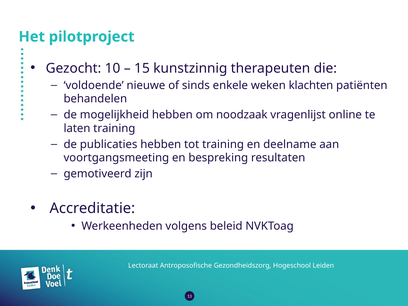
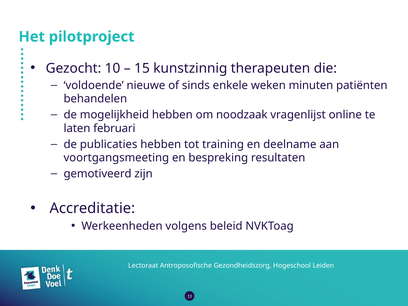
klachten: klachten -> minuten (311, 85)
laten training: training -> februari (114, 128)
